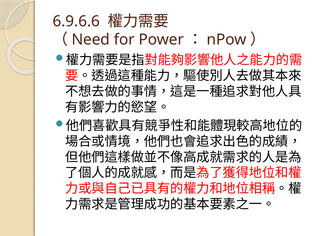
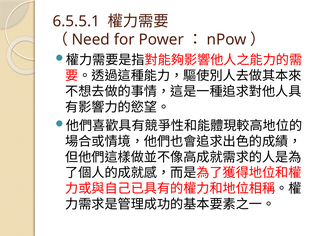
6.9.6.6: 6.9.6.6 -> 6.5.5.1 (76, 21)
